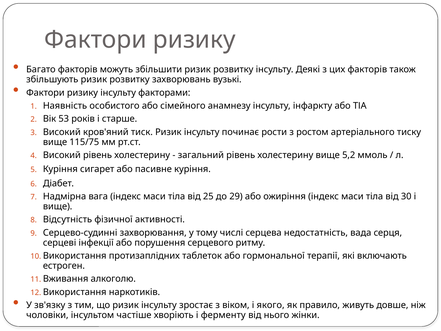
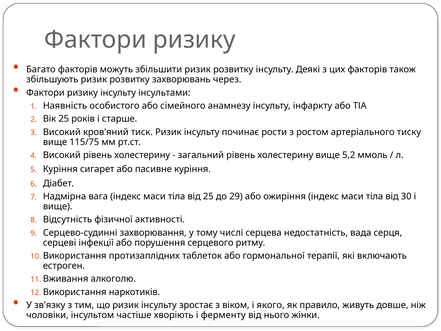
вузькі: вузькі -> через (227, 79)
факторами: факторами -> інсультами (164, 93)
Вік 53: 53 -> 25 (64, 119)
